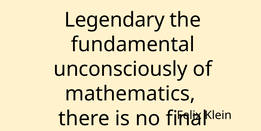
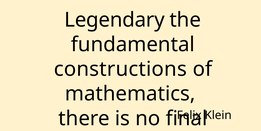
unconsciously: unconsciously -> constructions (120, 69)
